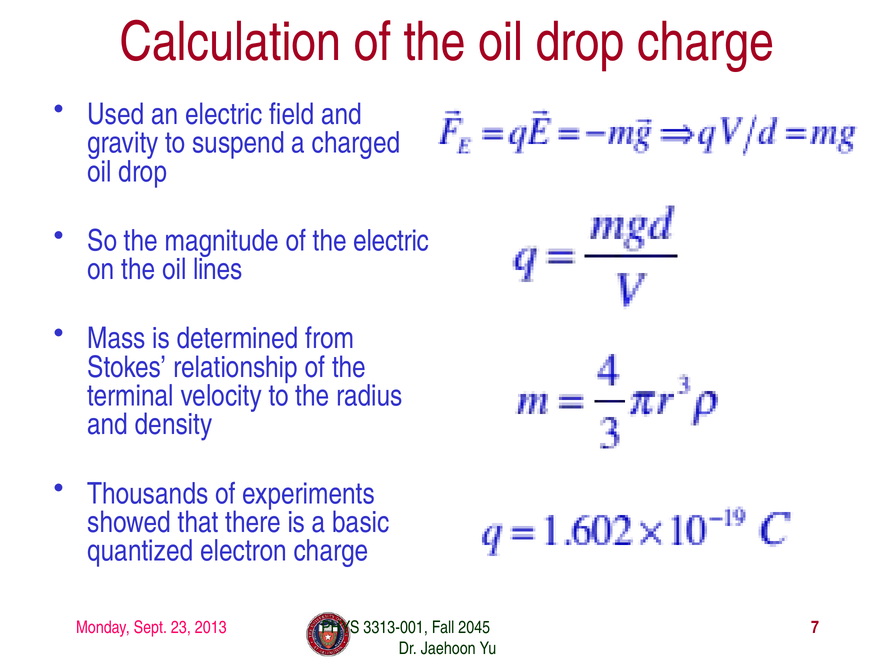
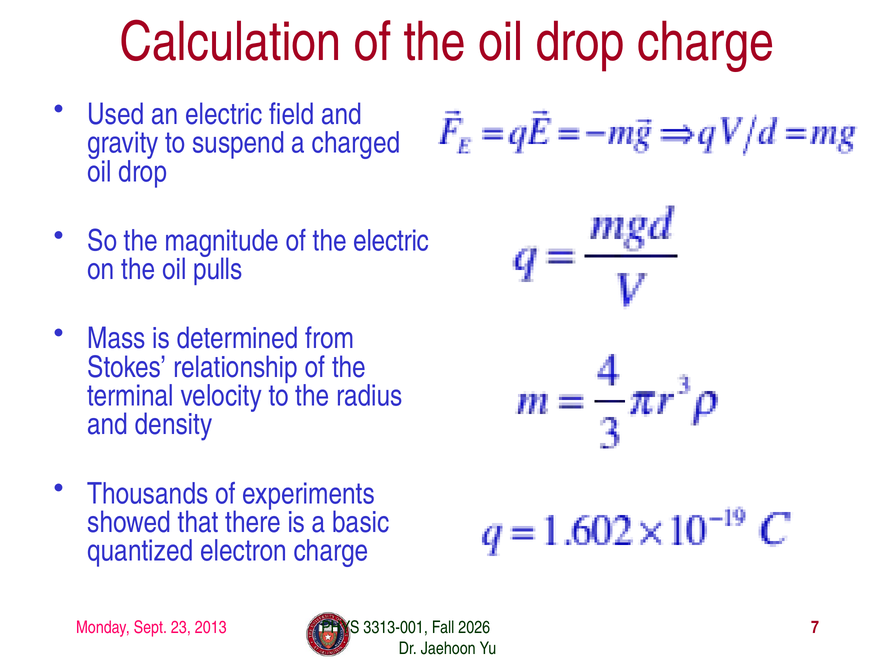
lines: lines -> pulls (218, 270)
2045: 2045 -> 2026 (474, 628)
